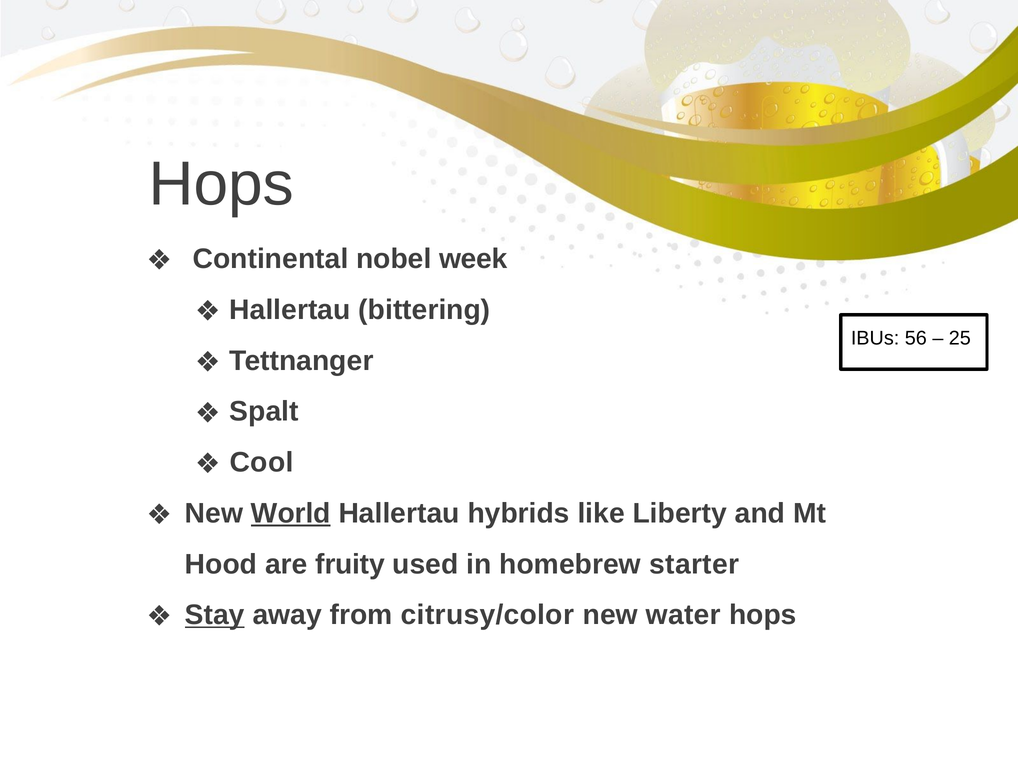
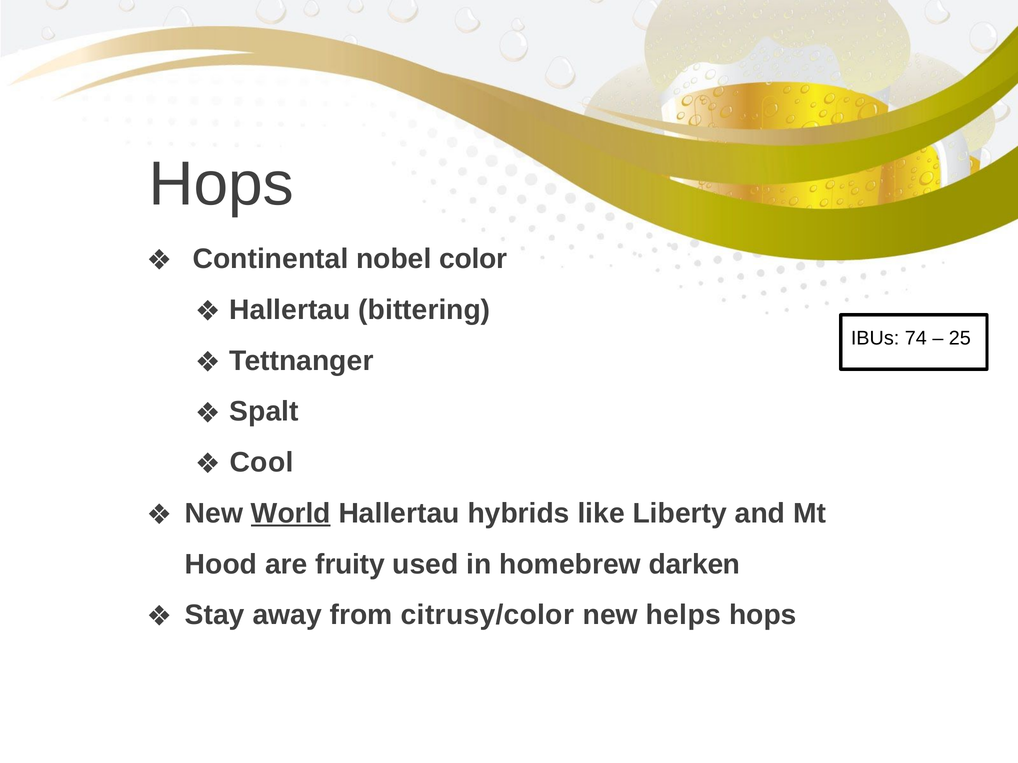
week: week -> color (473, 259)
56: 56 -> 74 (916, 338)
starter: starter -> darken (695, 565)
Stay underline: present -> none (215, 616)
water: water -> helps (683, 616)
